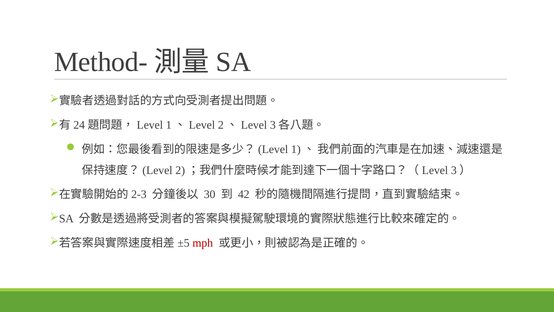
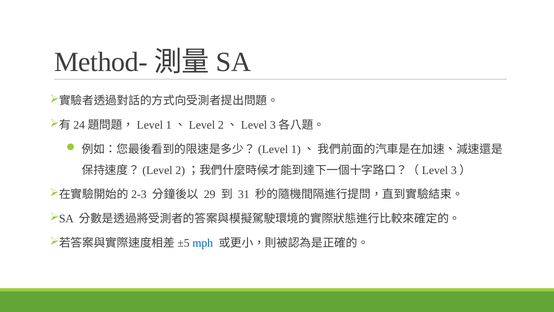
30: 30 -> 29 (210, 194)
42: 42 -> 31 (244, 194)
mph colour: red -> blue (203, 243)
